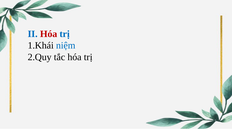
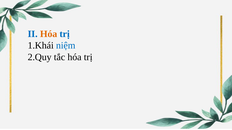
Hóa colour: red -> orange (49, 34)
